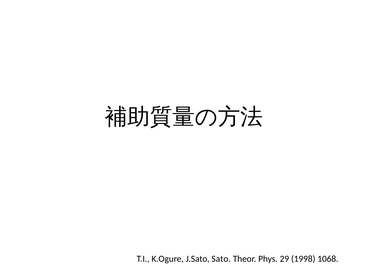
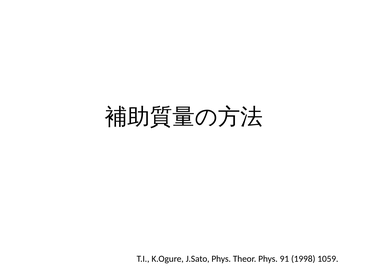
J.Sato Sato: Sato -> Phys (221, 259)
29: 29 -> 91 (284, 259)
1068: 1068 -> 1059 (328, 259)
